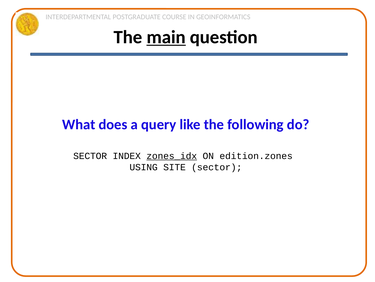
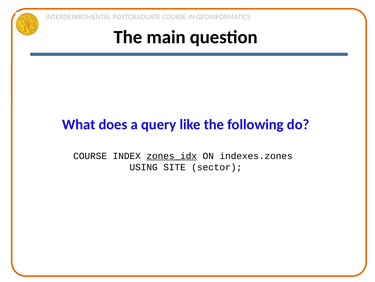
main underline: present -> none (166, 37)
SECTOR: SECTOR -> COURSE (90, 156)
edition.zones: edition.zones -> indexes.zones (256, 156)
